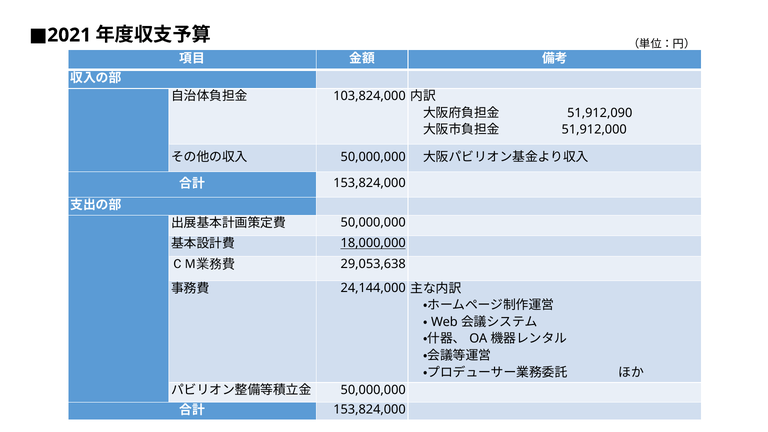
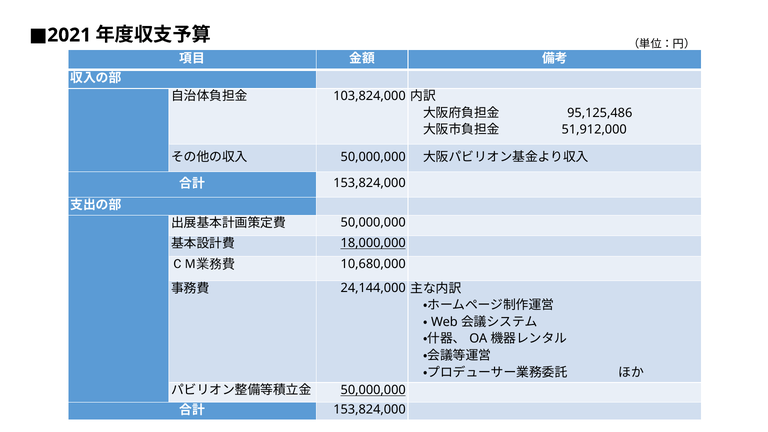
51,912,090: 51,912,090 -> 95,125,486 (600, 113)
29,053,638: 29,053,638 -> 10,680,000 (373, 264)
50,000,000 underline: none -> present (373, 390)
